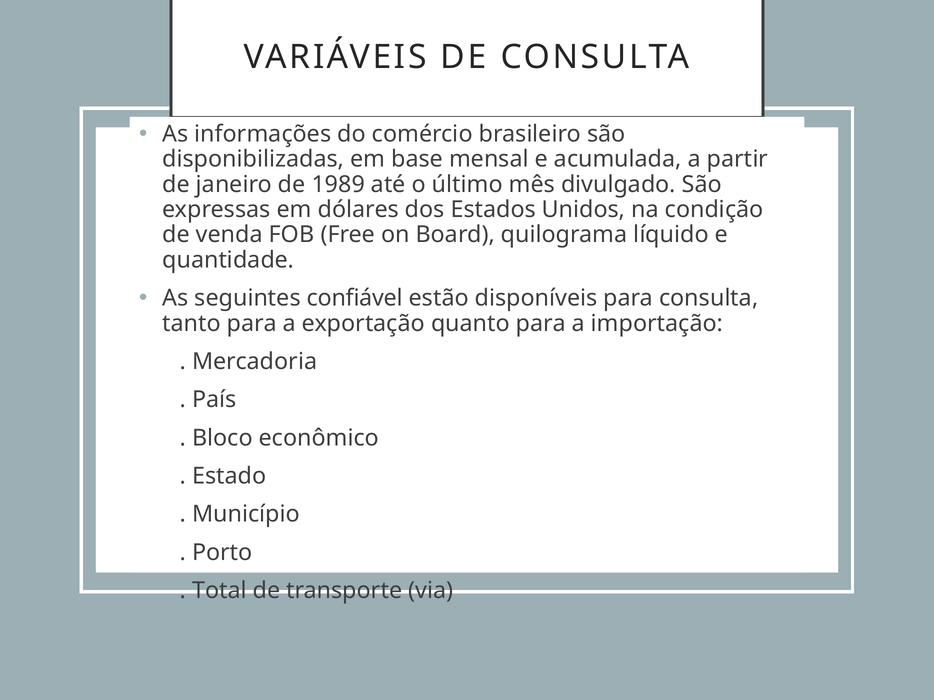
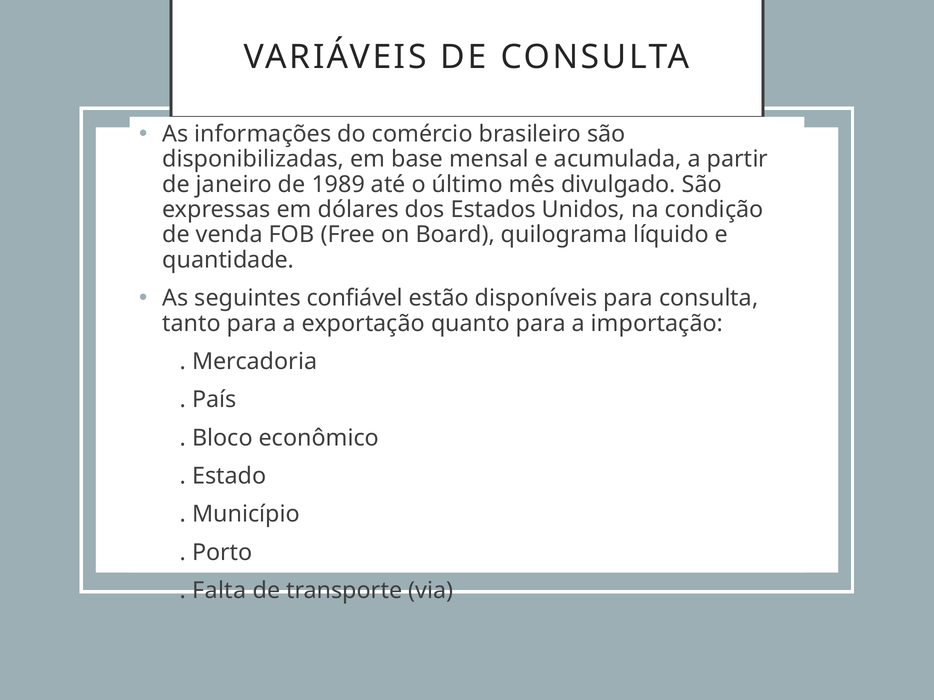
Total: Total -> Falta (219, 591)
